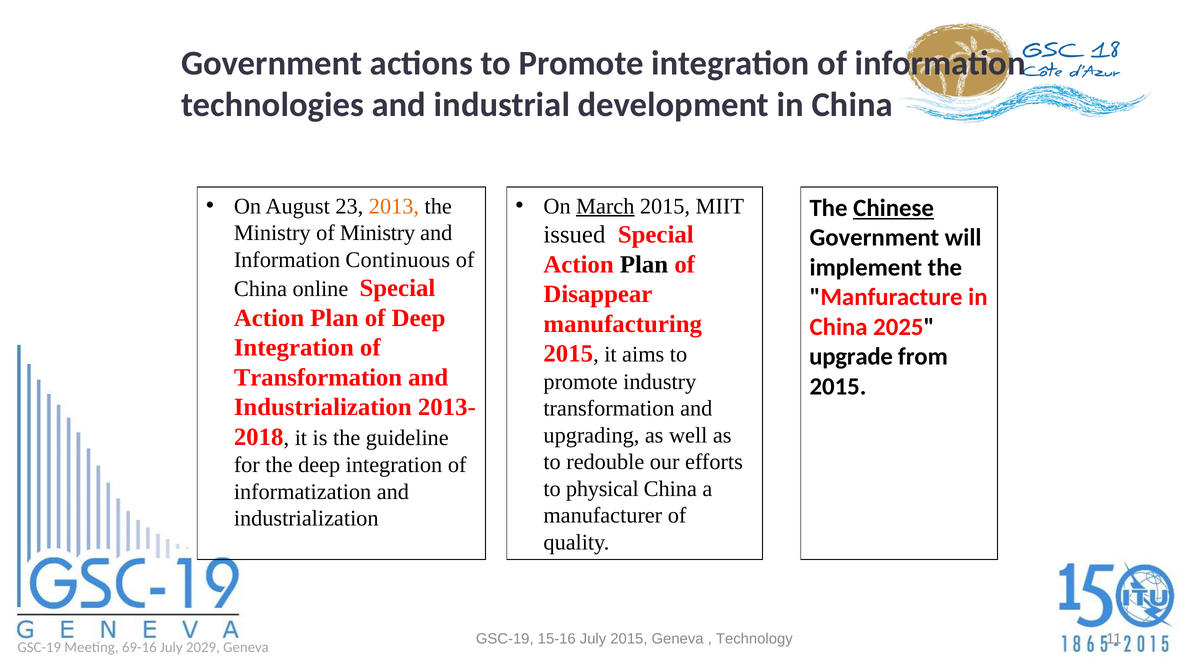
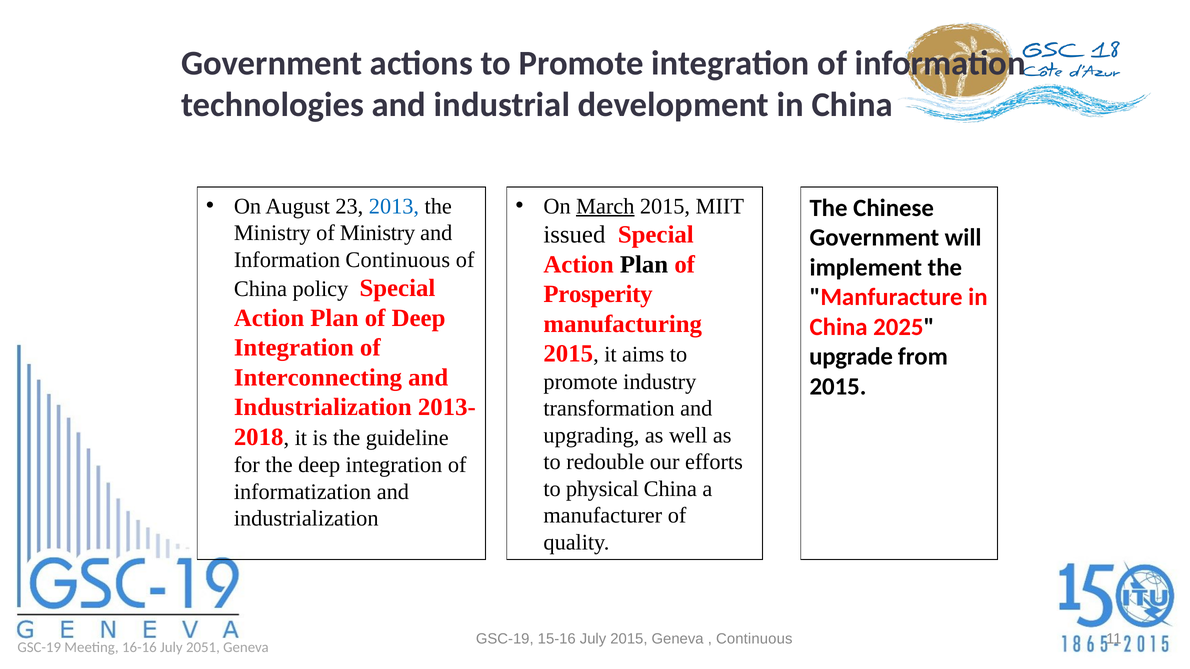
2013 colour: orange -> blue (394, 206)
Chinese underline: present -> none (894, 208)
online: online -> policy (320, 289)
Disappear: Disappear -> Prosperity (598, 294)
Transformation: Transformation -> Interconnecting (318, 378)
Technology: Technology -> Continuous (754, 639)
69-16: 69-16 -> 16-16 (139, 648)
2029: 2029 -> 2051 (203, 648)
